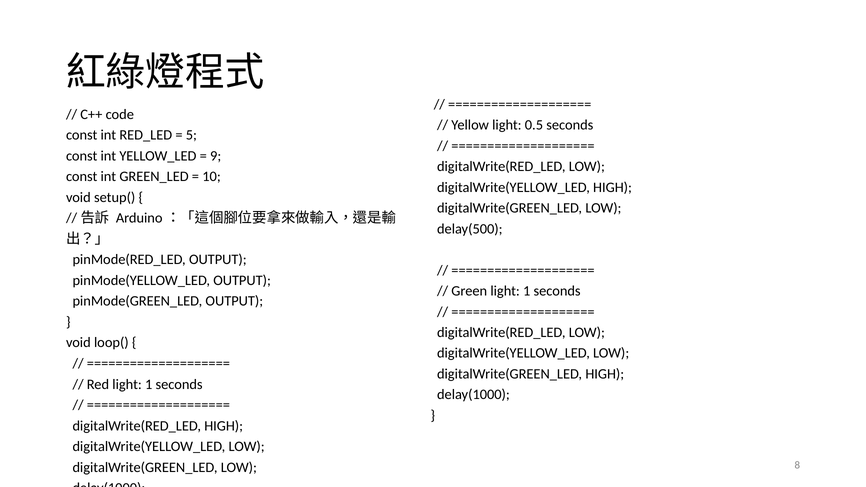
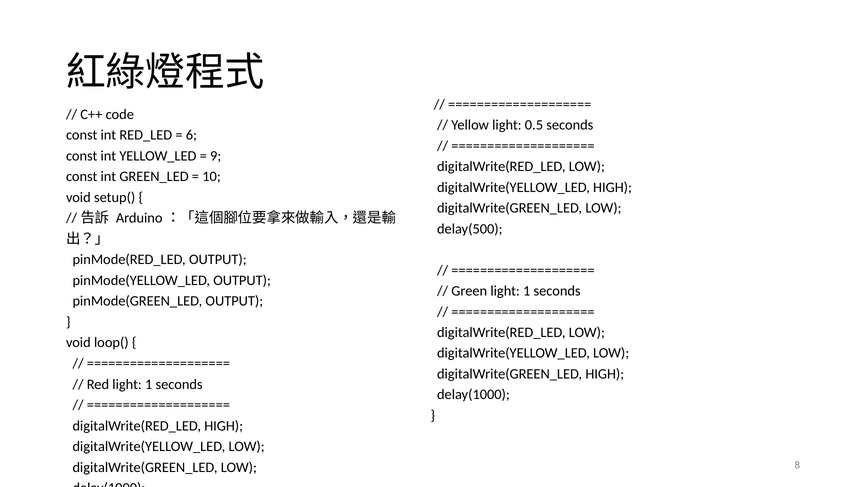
5: 5 -> 6 (191, 135)
